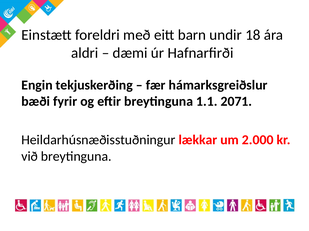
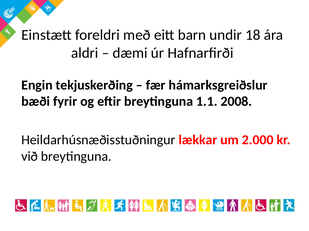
2071: 2071 -> 2008 (236, 102)
